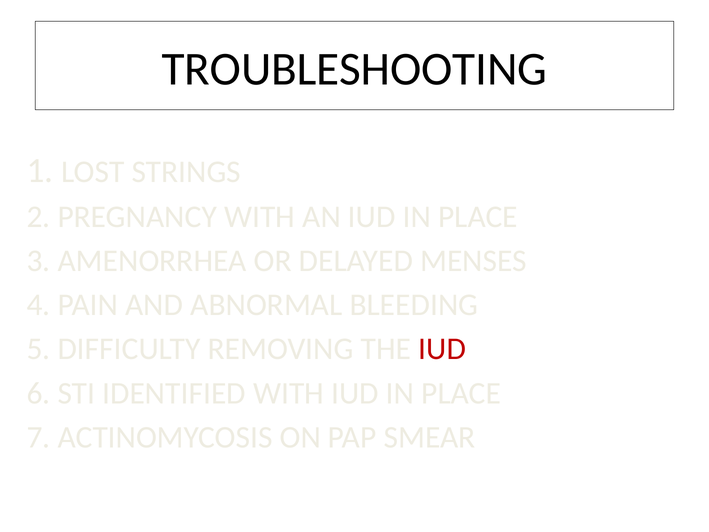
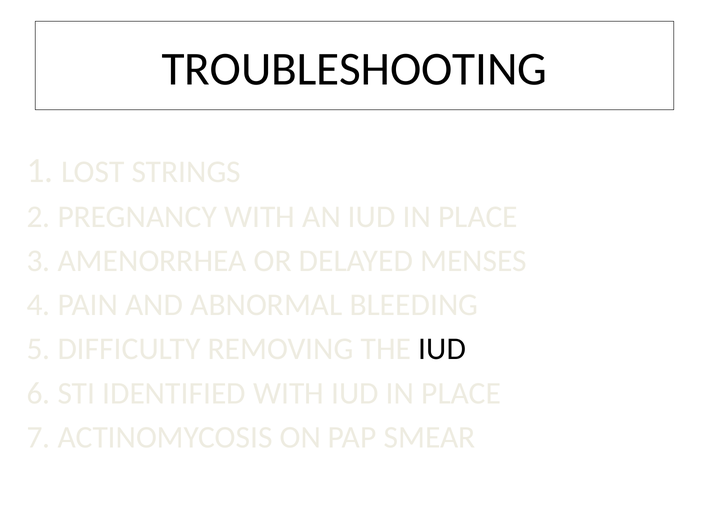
IUD colour: red -> black (442, 349)
